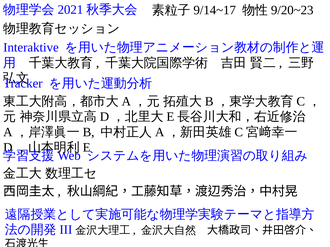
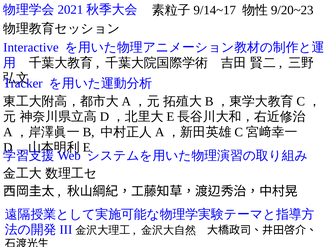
Interaktive: Interaktive -> Interactive (31, 47)
